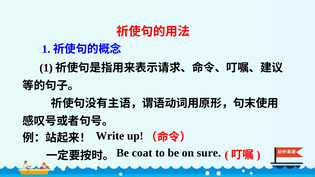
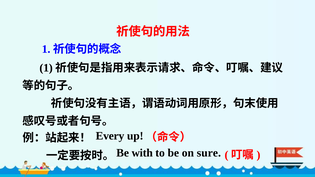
Write: Write -> Every (110, 136)
coat: coat -> with (142, 153)
